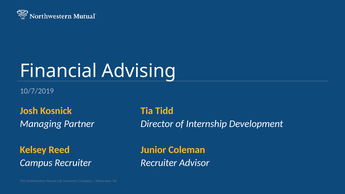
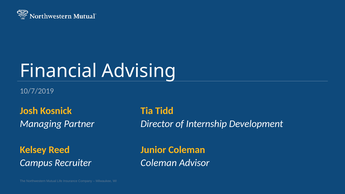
Recruiter Recruiter: Recruiter -> Coleman (159, 163)
